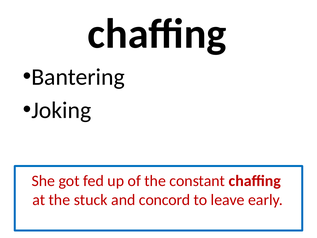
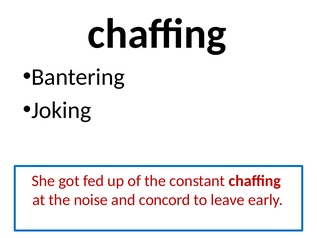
stuck: stuck -> noise (91, 200)
